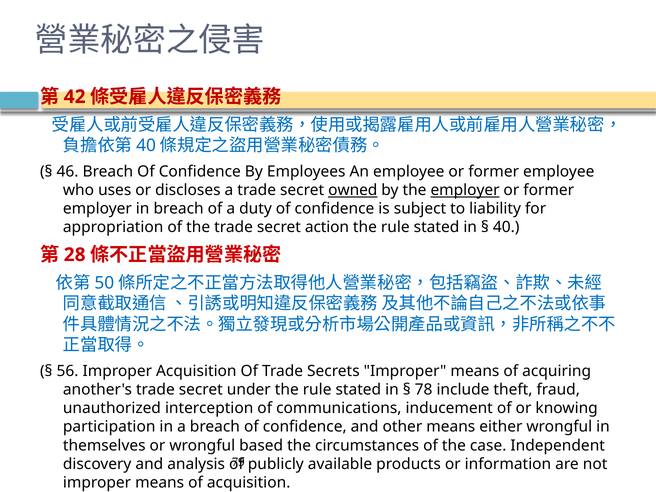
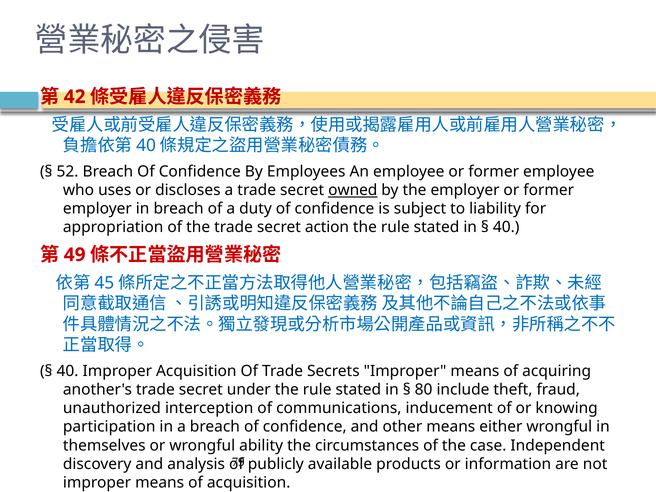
46: 46 -> 52 (68, 172)
employer underline: present -> none (465, 190)
28: 28 -> 49 (75, 255)
50: 50 -> 45 (104, 283)
56: 56 -> 40 (68, 371)
78: 78 -> 80 (424, 390)
based: based -> ability (261, 445)
